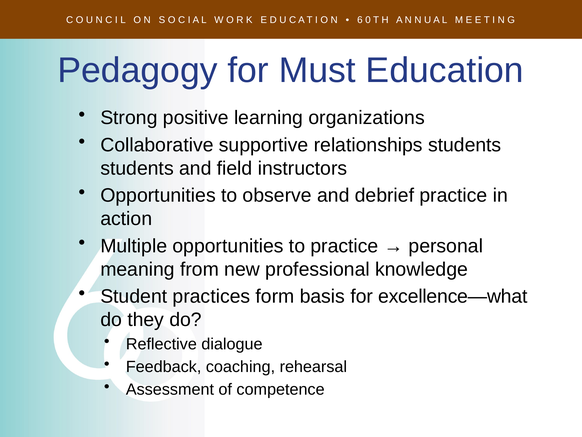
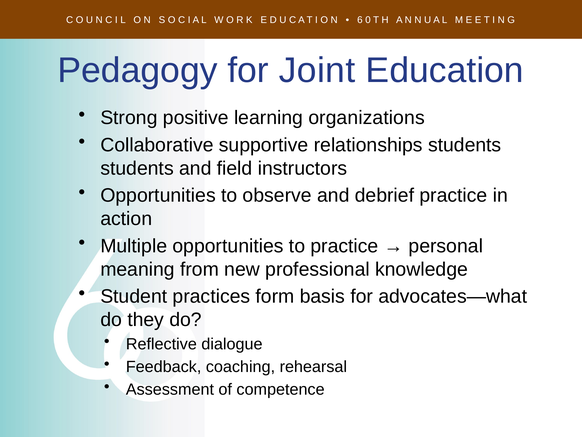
Must: Must -> Joint (317, 70)
excellence—what: excellence—what -> advocates—what (453, 296)
